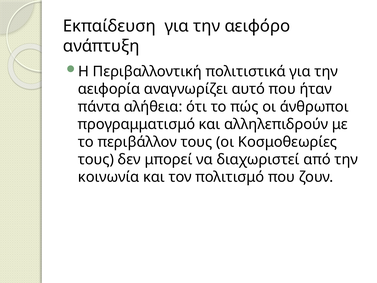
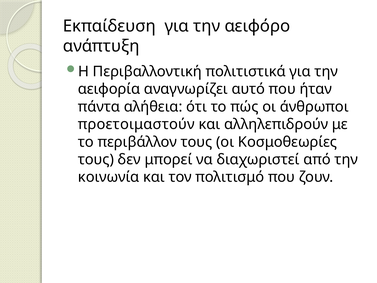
προγραμματισμό: προγραμματισμό -> προετοιμαστούν (136, 124)
